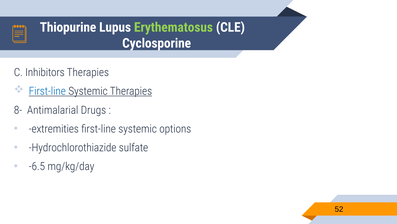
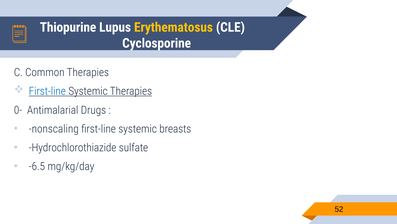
Erythematosus colour: light green -> yellow (173, 27)
Inhibitors: Inhibitors -> Common (45, 72)
8-: 8- -> 0- (18, 110)
extremities: extremities -> nonscaling (54, 129)
options: options -> breasts (175, 129)
